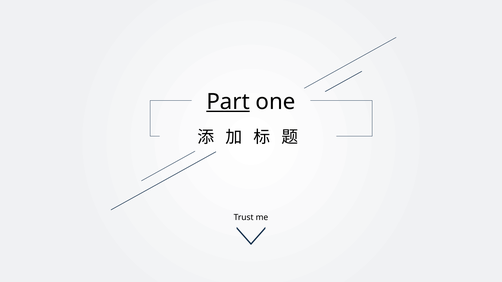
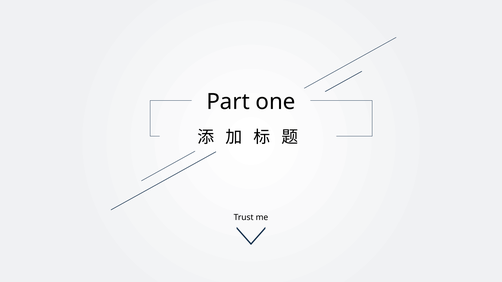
Part underline: present -> none (228, 102)
